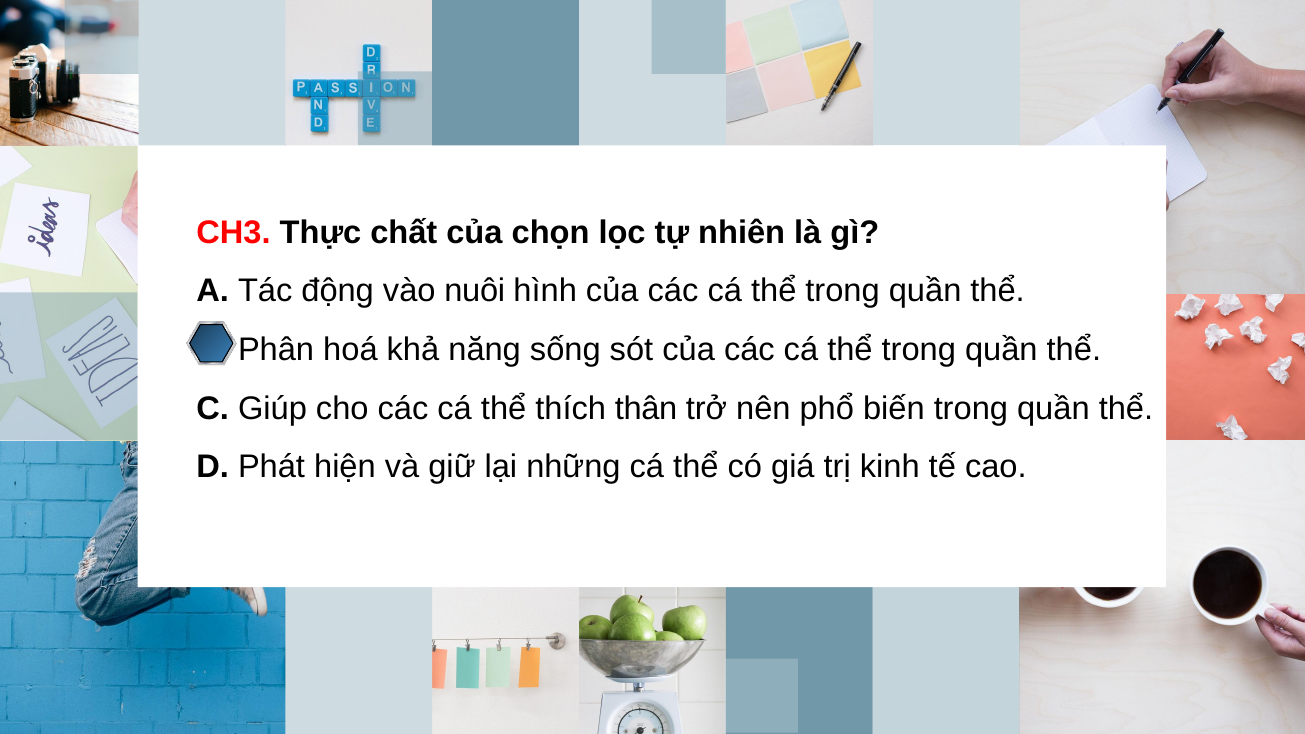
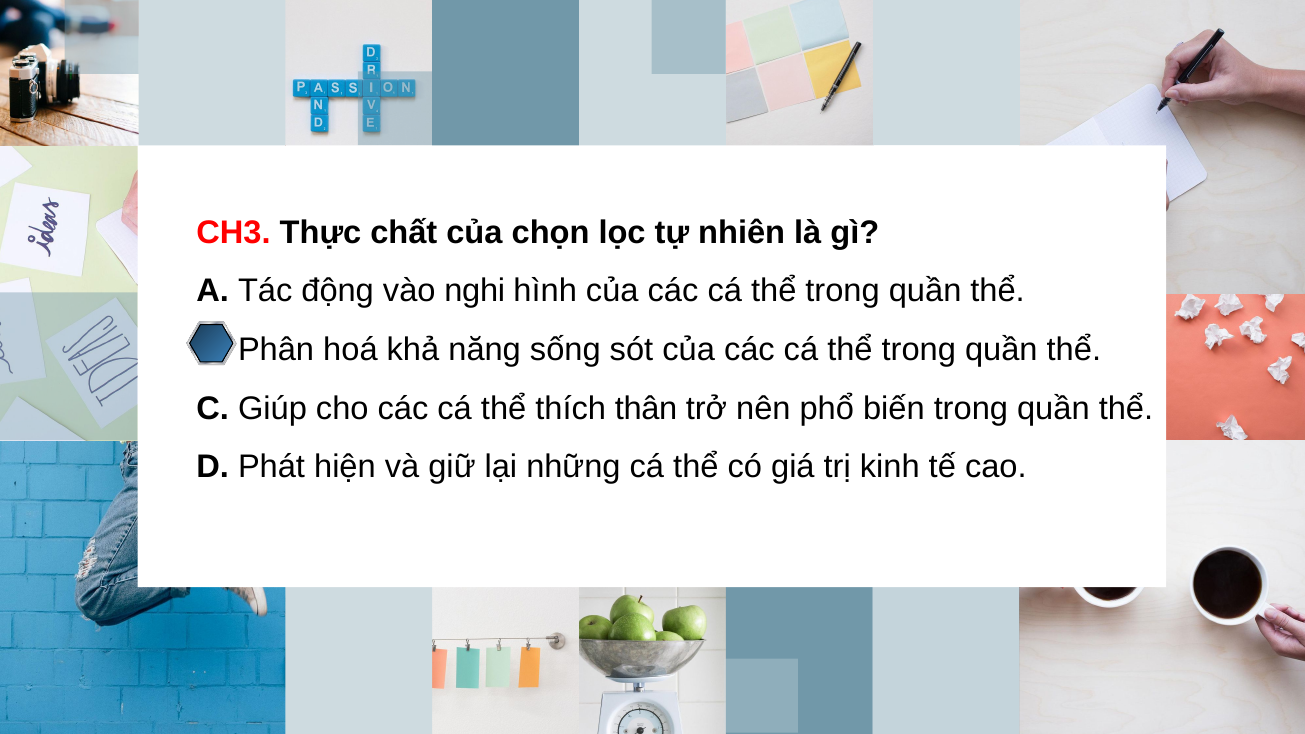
nuôi: nuôi -> nghi (475, 291)
